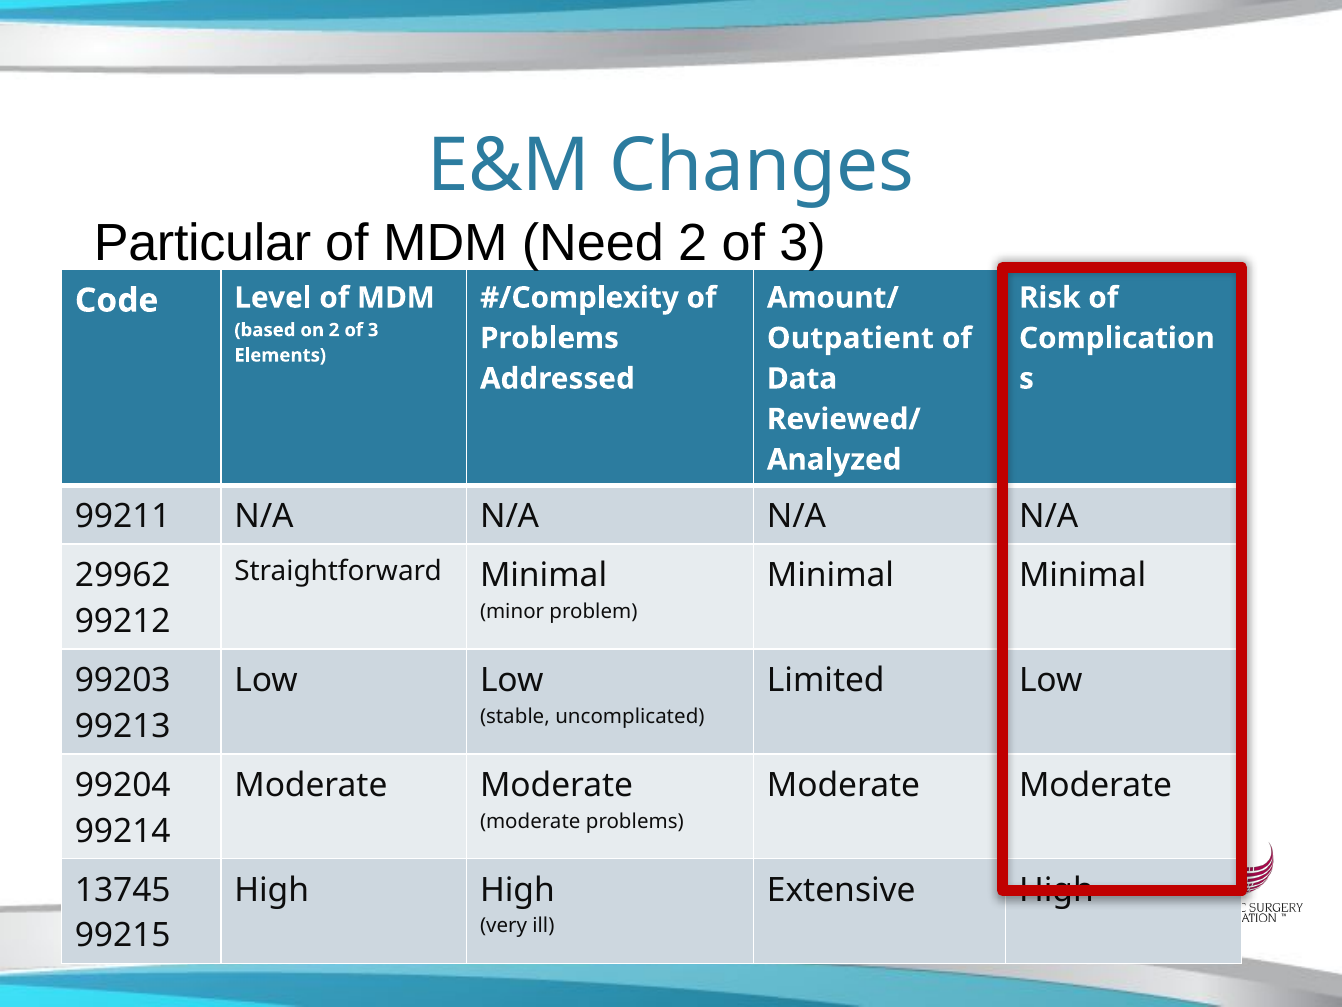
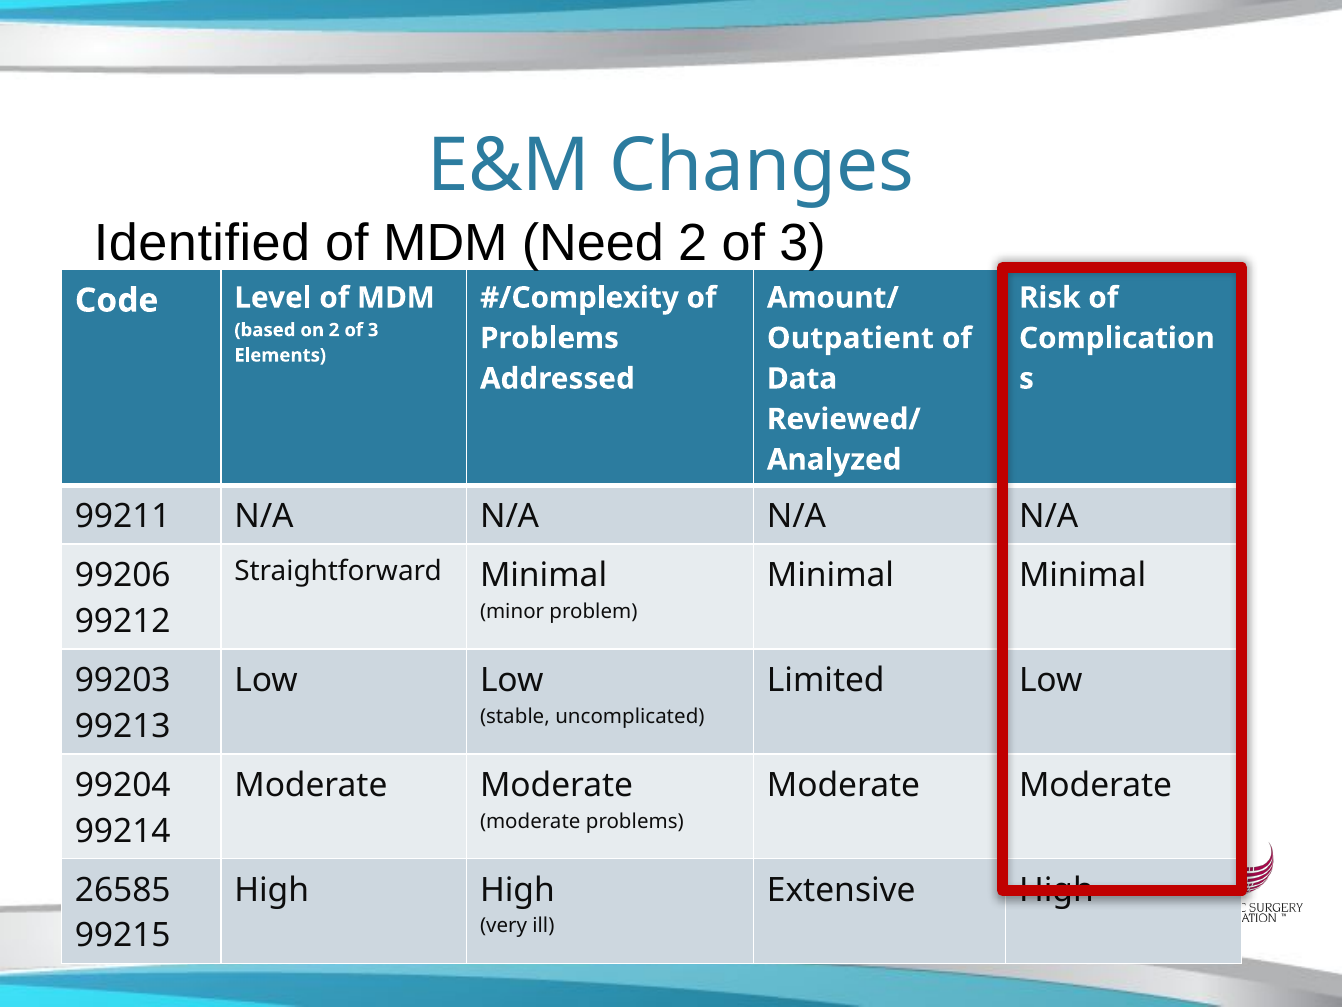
Particular: Particular -> Identified (202, 243)
29962: 29962 -> 99206 (123, 575)
13745: 13745 -> 26585 (123, 890)
